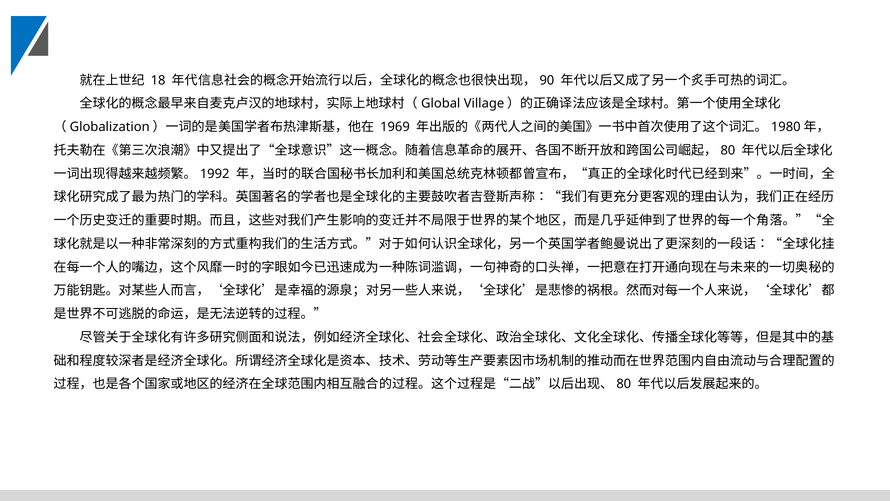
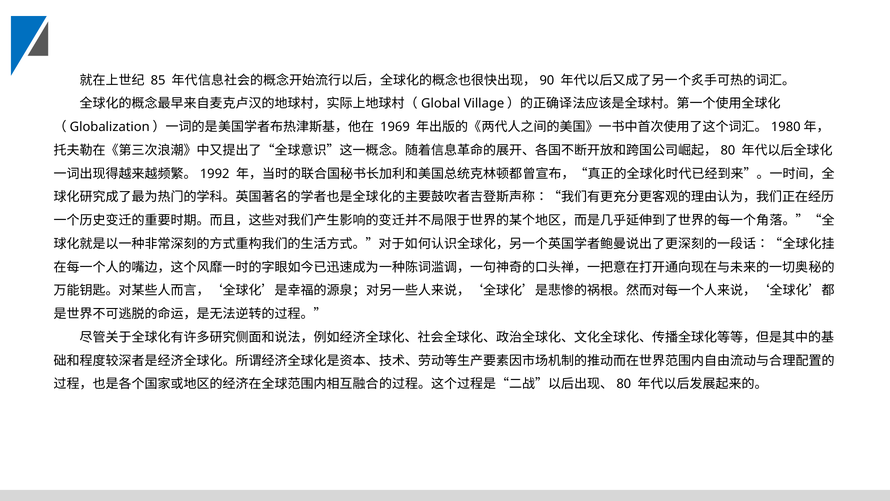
18: 18 -> 85 (158, 80)
